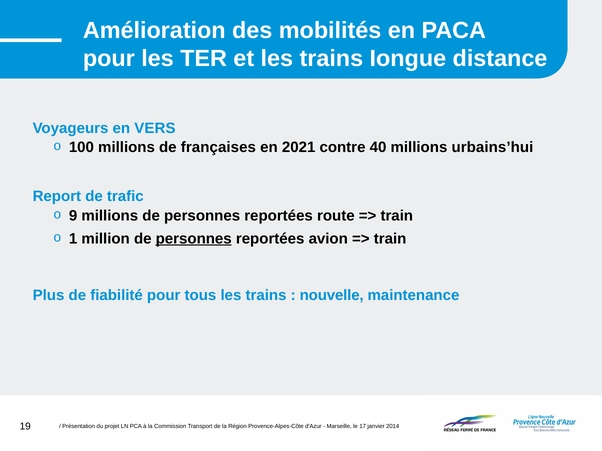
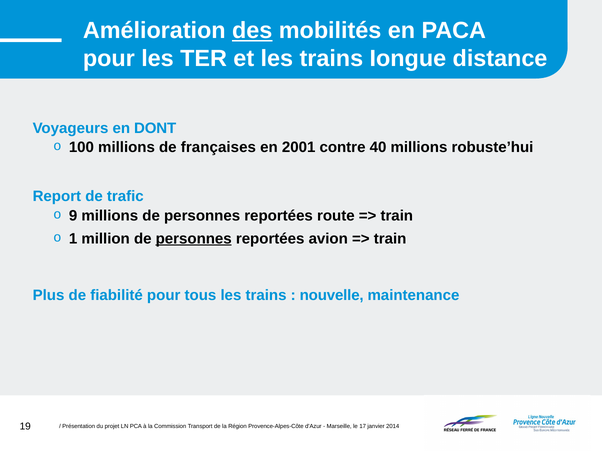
des underline: none -> present (252, 31)
VERS: VERS -> DONT (155, 128)
2021: 2021 -> 2001 (299, 148)
urbains’hui: urbains’hui -> robuste’hui (492, 148)
